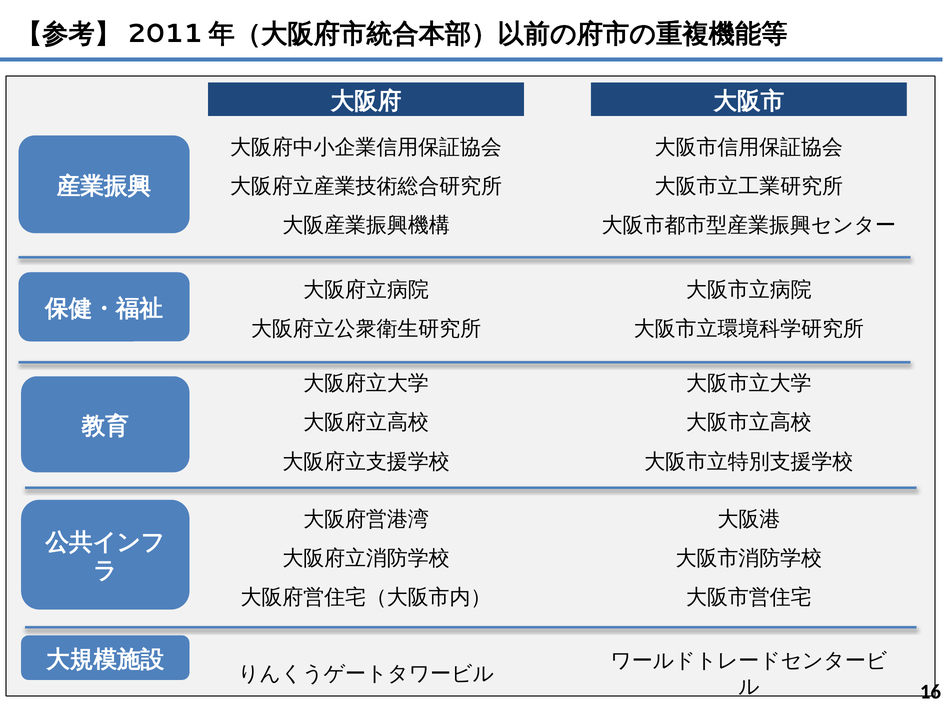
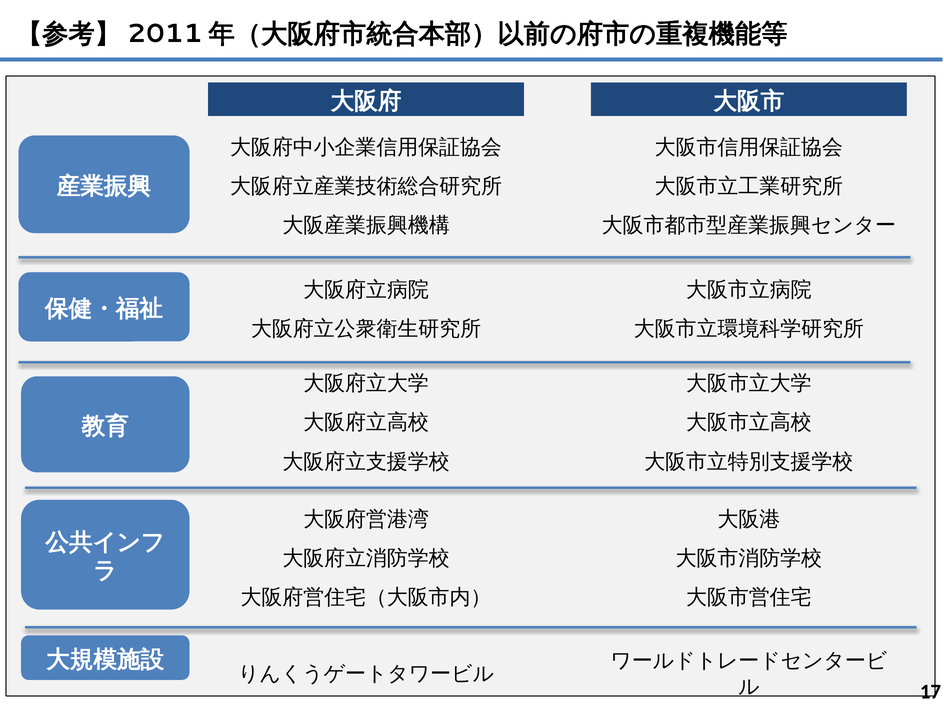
16: 16 -> 17 (931, 692)
